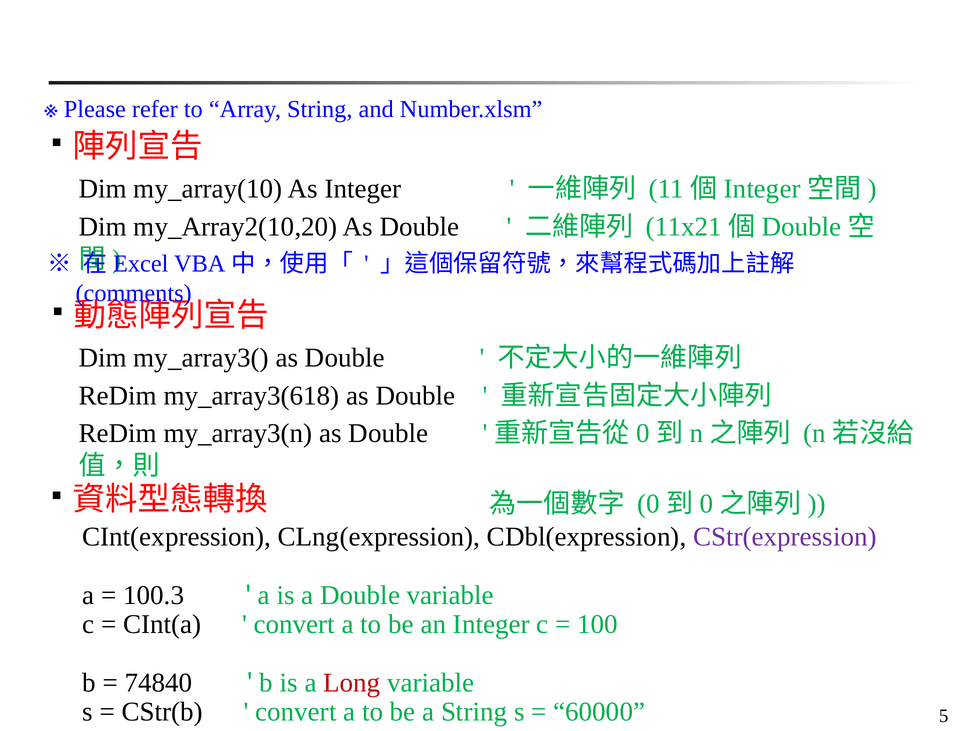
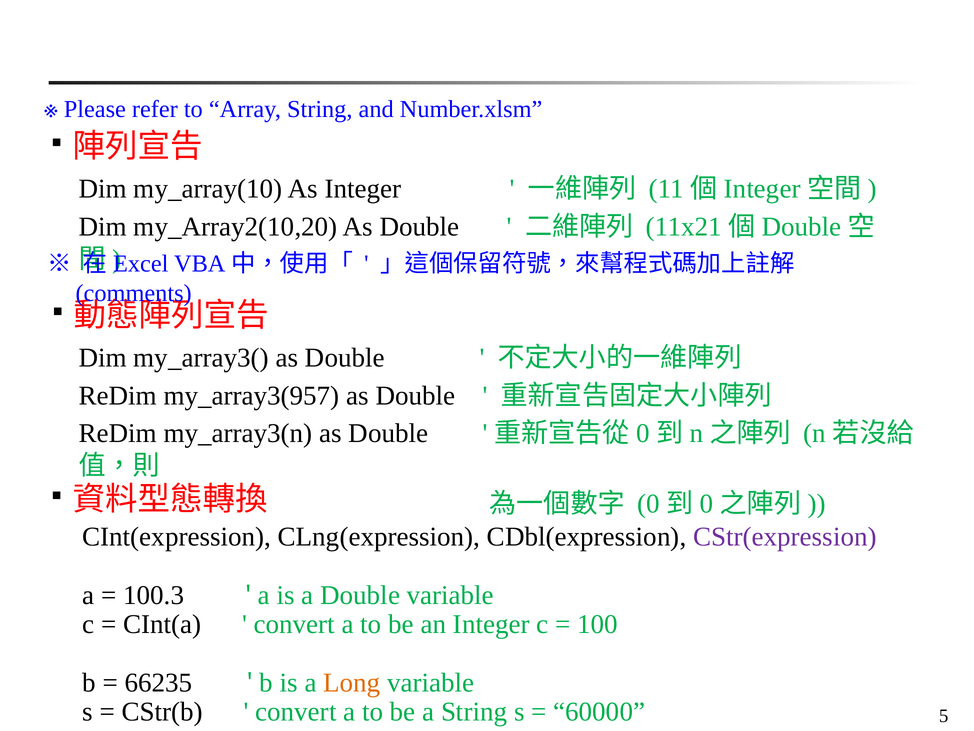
my_array3(618: my_array3(618 -> my_array3(957 (252, 395)
74840: 74840 -> 66235 (159, 682)
Long colour: red -> orange (352, 682)
